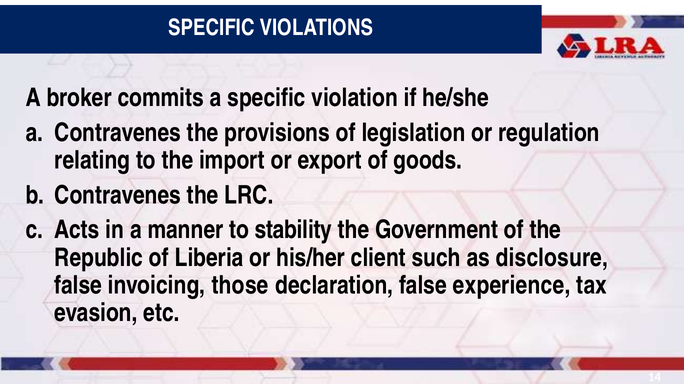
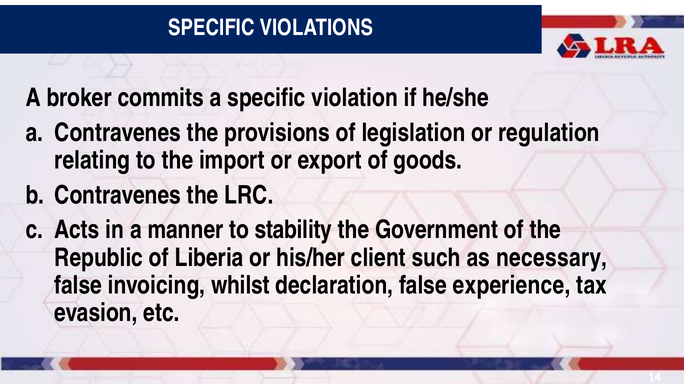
disclosure: disclosure -> necessary (552, 258)
those: those -> whilst (240, 286)
